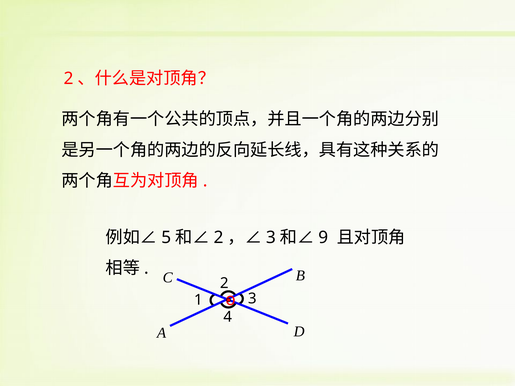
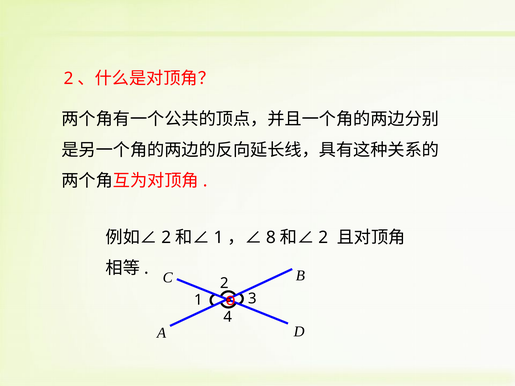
5: 5 -> 2 (166, 238)
2: 2 -> 1 (219, 238)
3: 3 -> 8 (271, 238)
9: 9 -> 2 (323, 238)
